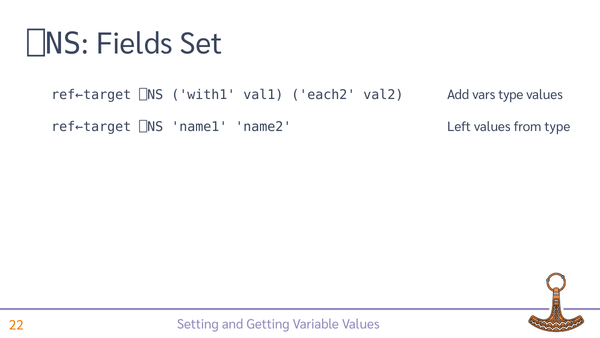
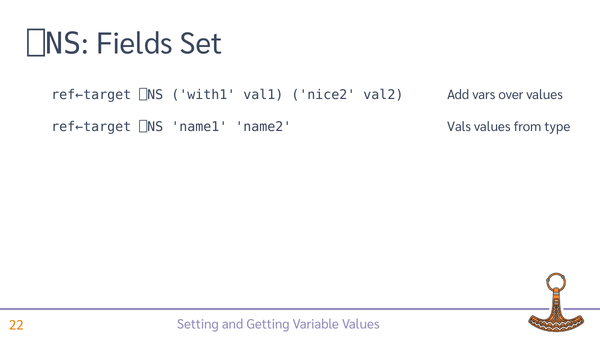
each2: each2 -> nice2 (323, 95)
vars type: type -> over (511, 95)
Left: Left -> Vals (459, 127)
